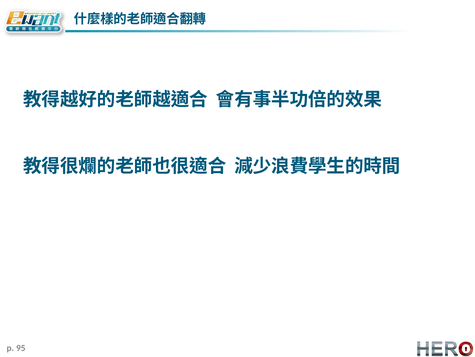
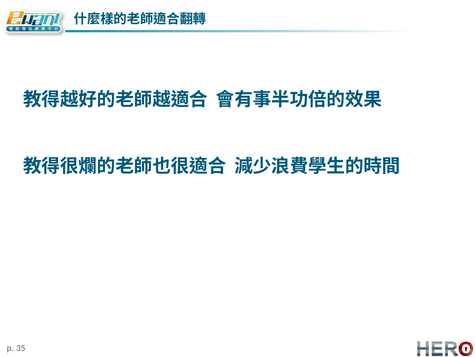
95: 95 -> 35 (21, 347)
